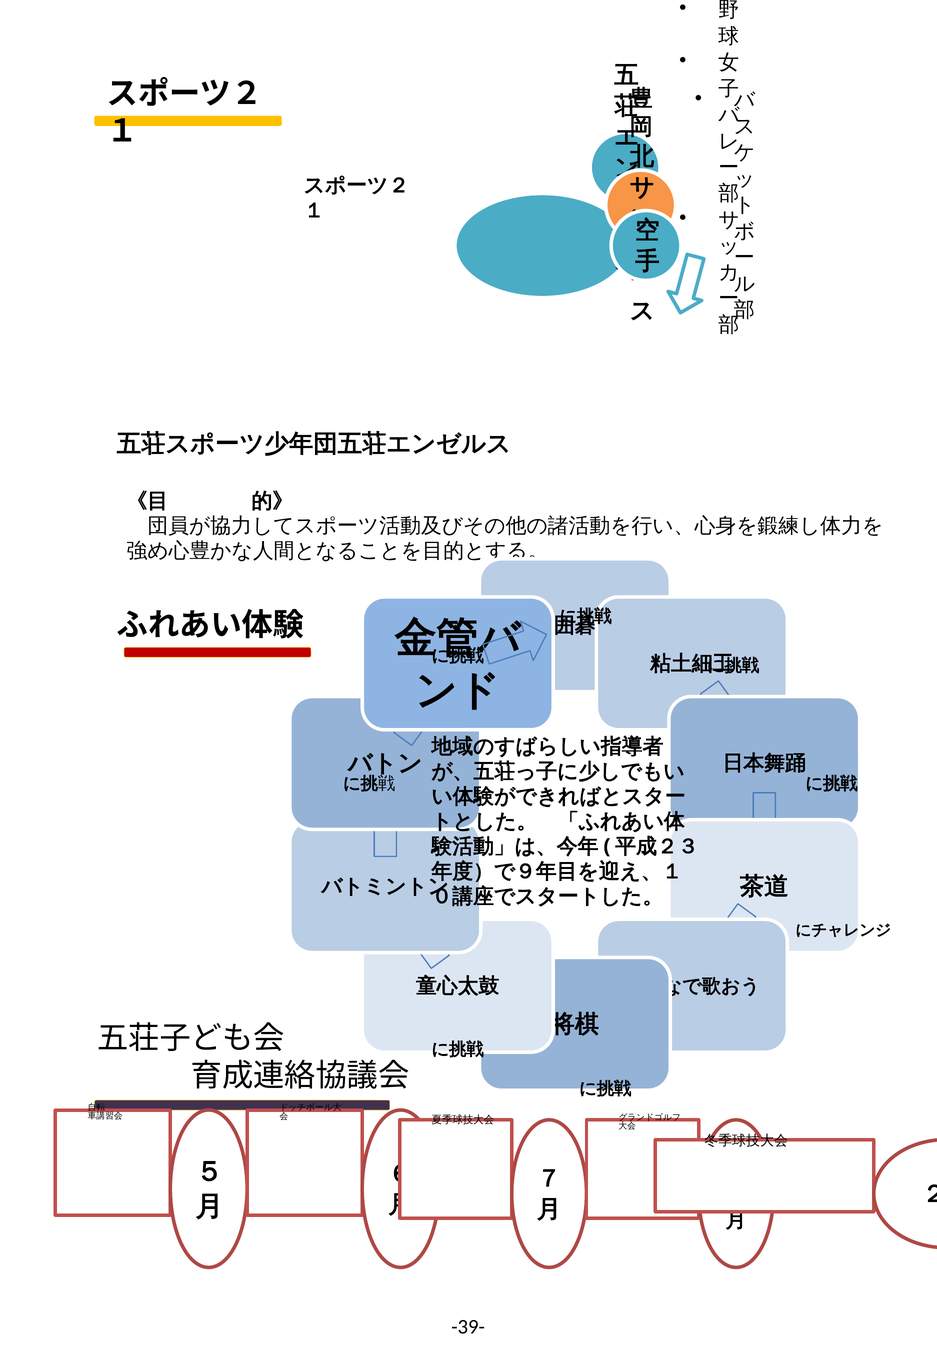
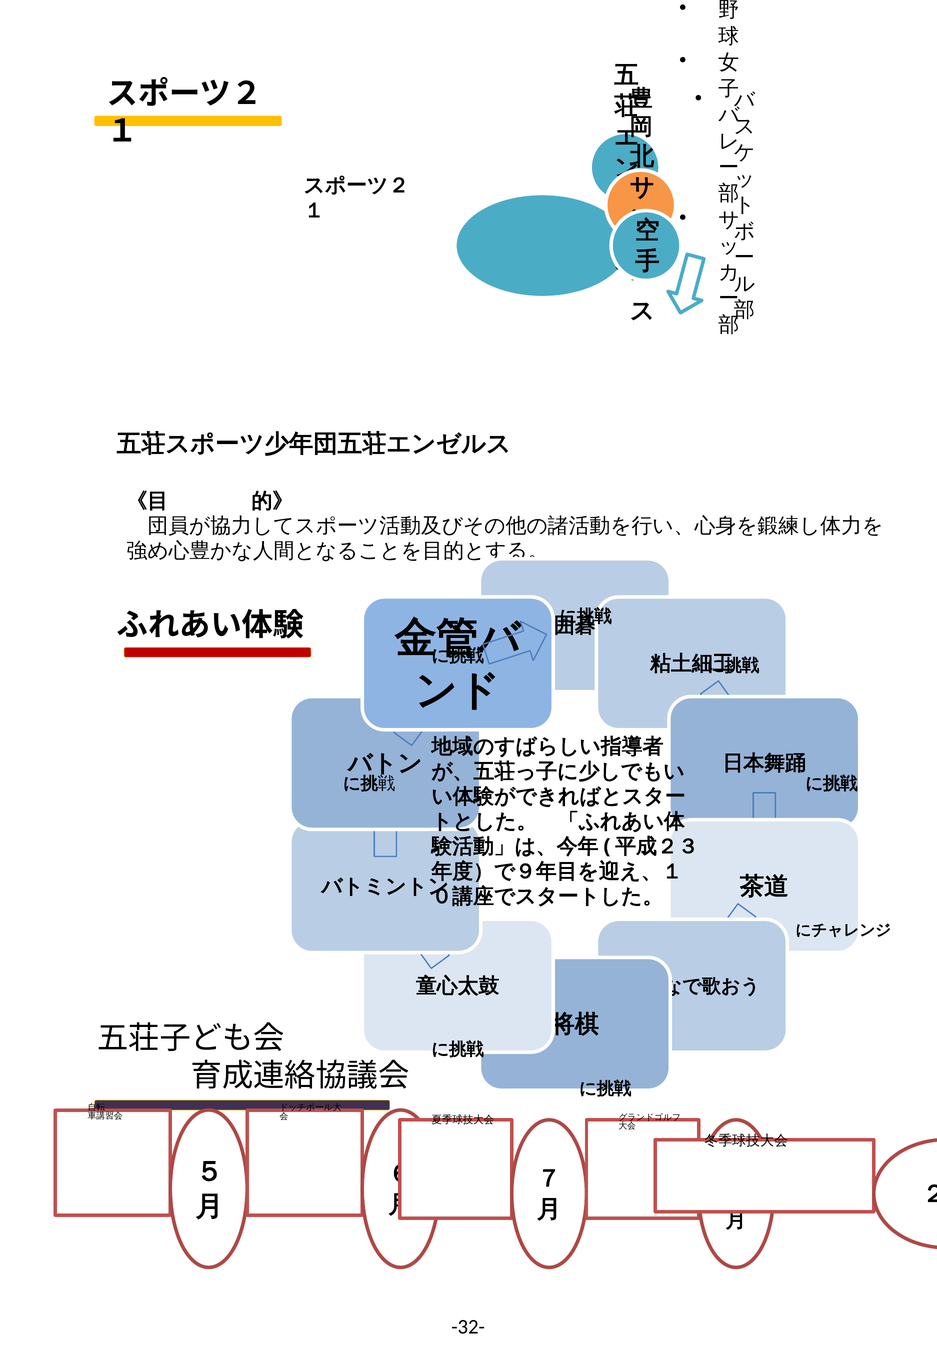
-39-: -39- -> -32- (468, 1326)
